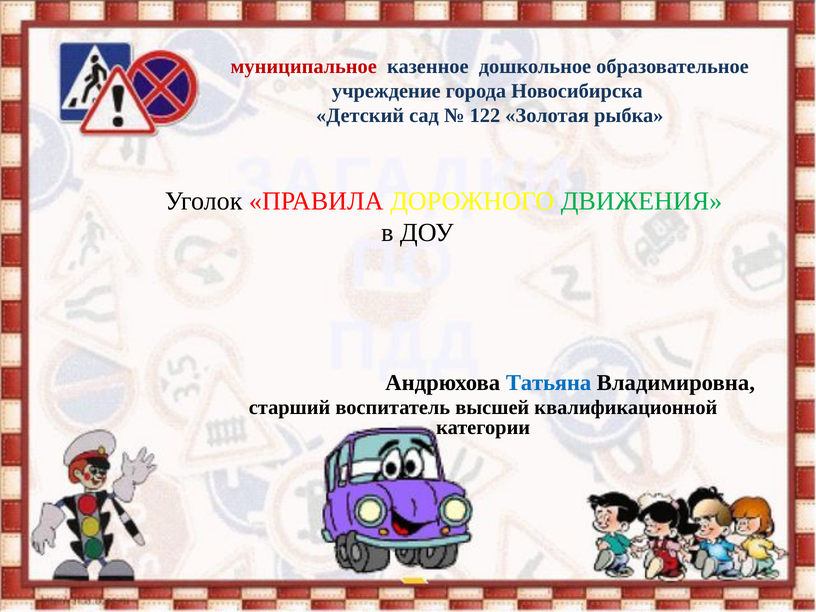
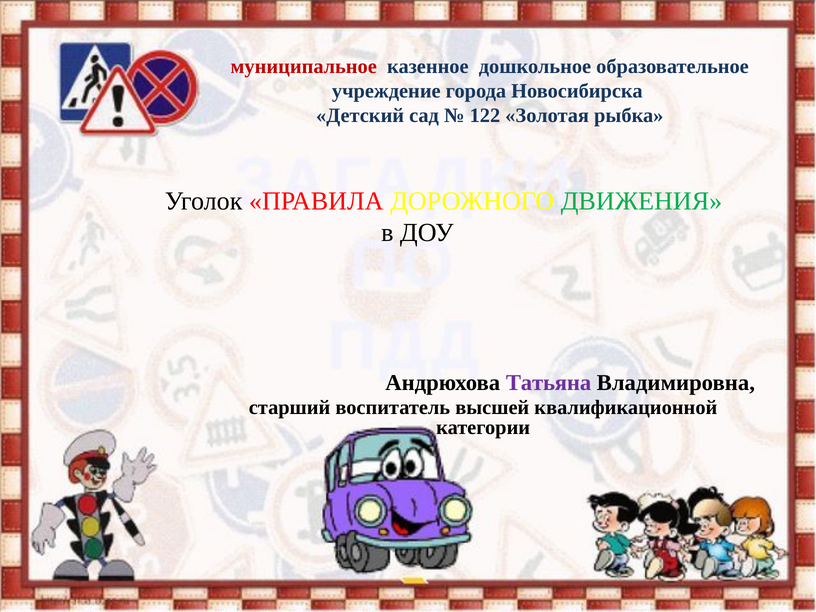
Татьяна colour: blue -> purple (549, 383)
